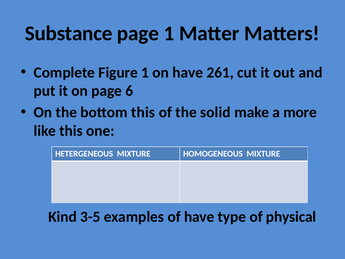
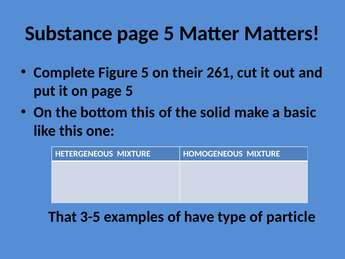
1: 1 -> 5 (169, 33)
Figure 1: 1 -> 5 (145, 72)
on have: have -> their (188, 72)
on page 6: 6 -> 5 (129, 91)
more: more -> basic (300, 112)
Kind: Kind -> That (63, 217)
physical: physical -> particle (291, 217)
